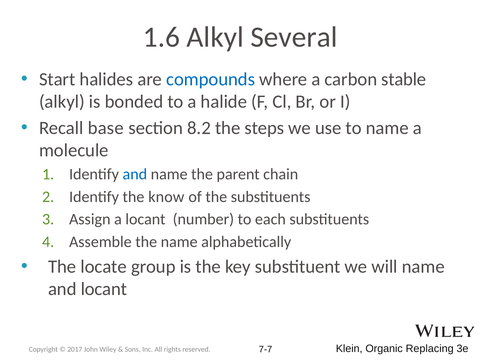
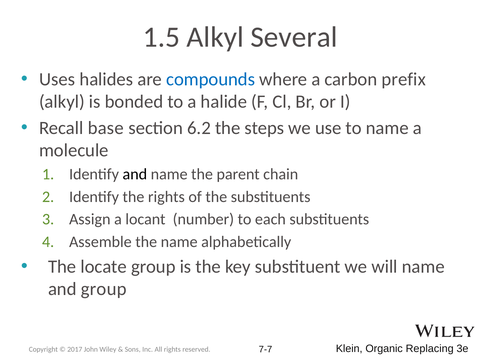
1.6: 1.6 -> 1.5 (161, 37)
Start: Start -> Uses (57, 79)
stable: stable -> prefix (404, 79)
8.2: 8.2 -> 6.2 (199, 128)
and colour: blue -> black (135, 174)
the know: know -> rights (166, 197)
and locant: locant -> group (104, 289)
